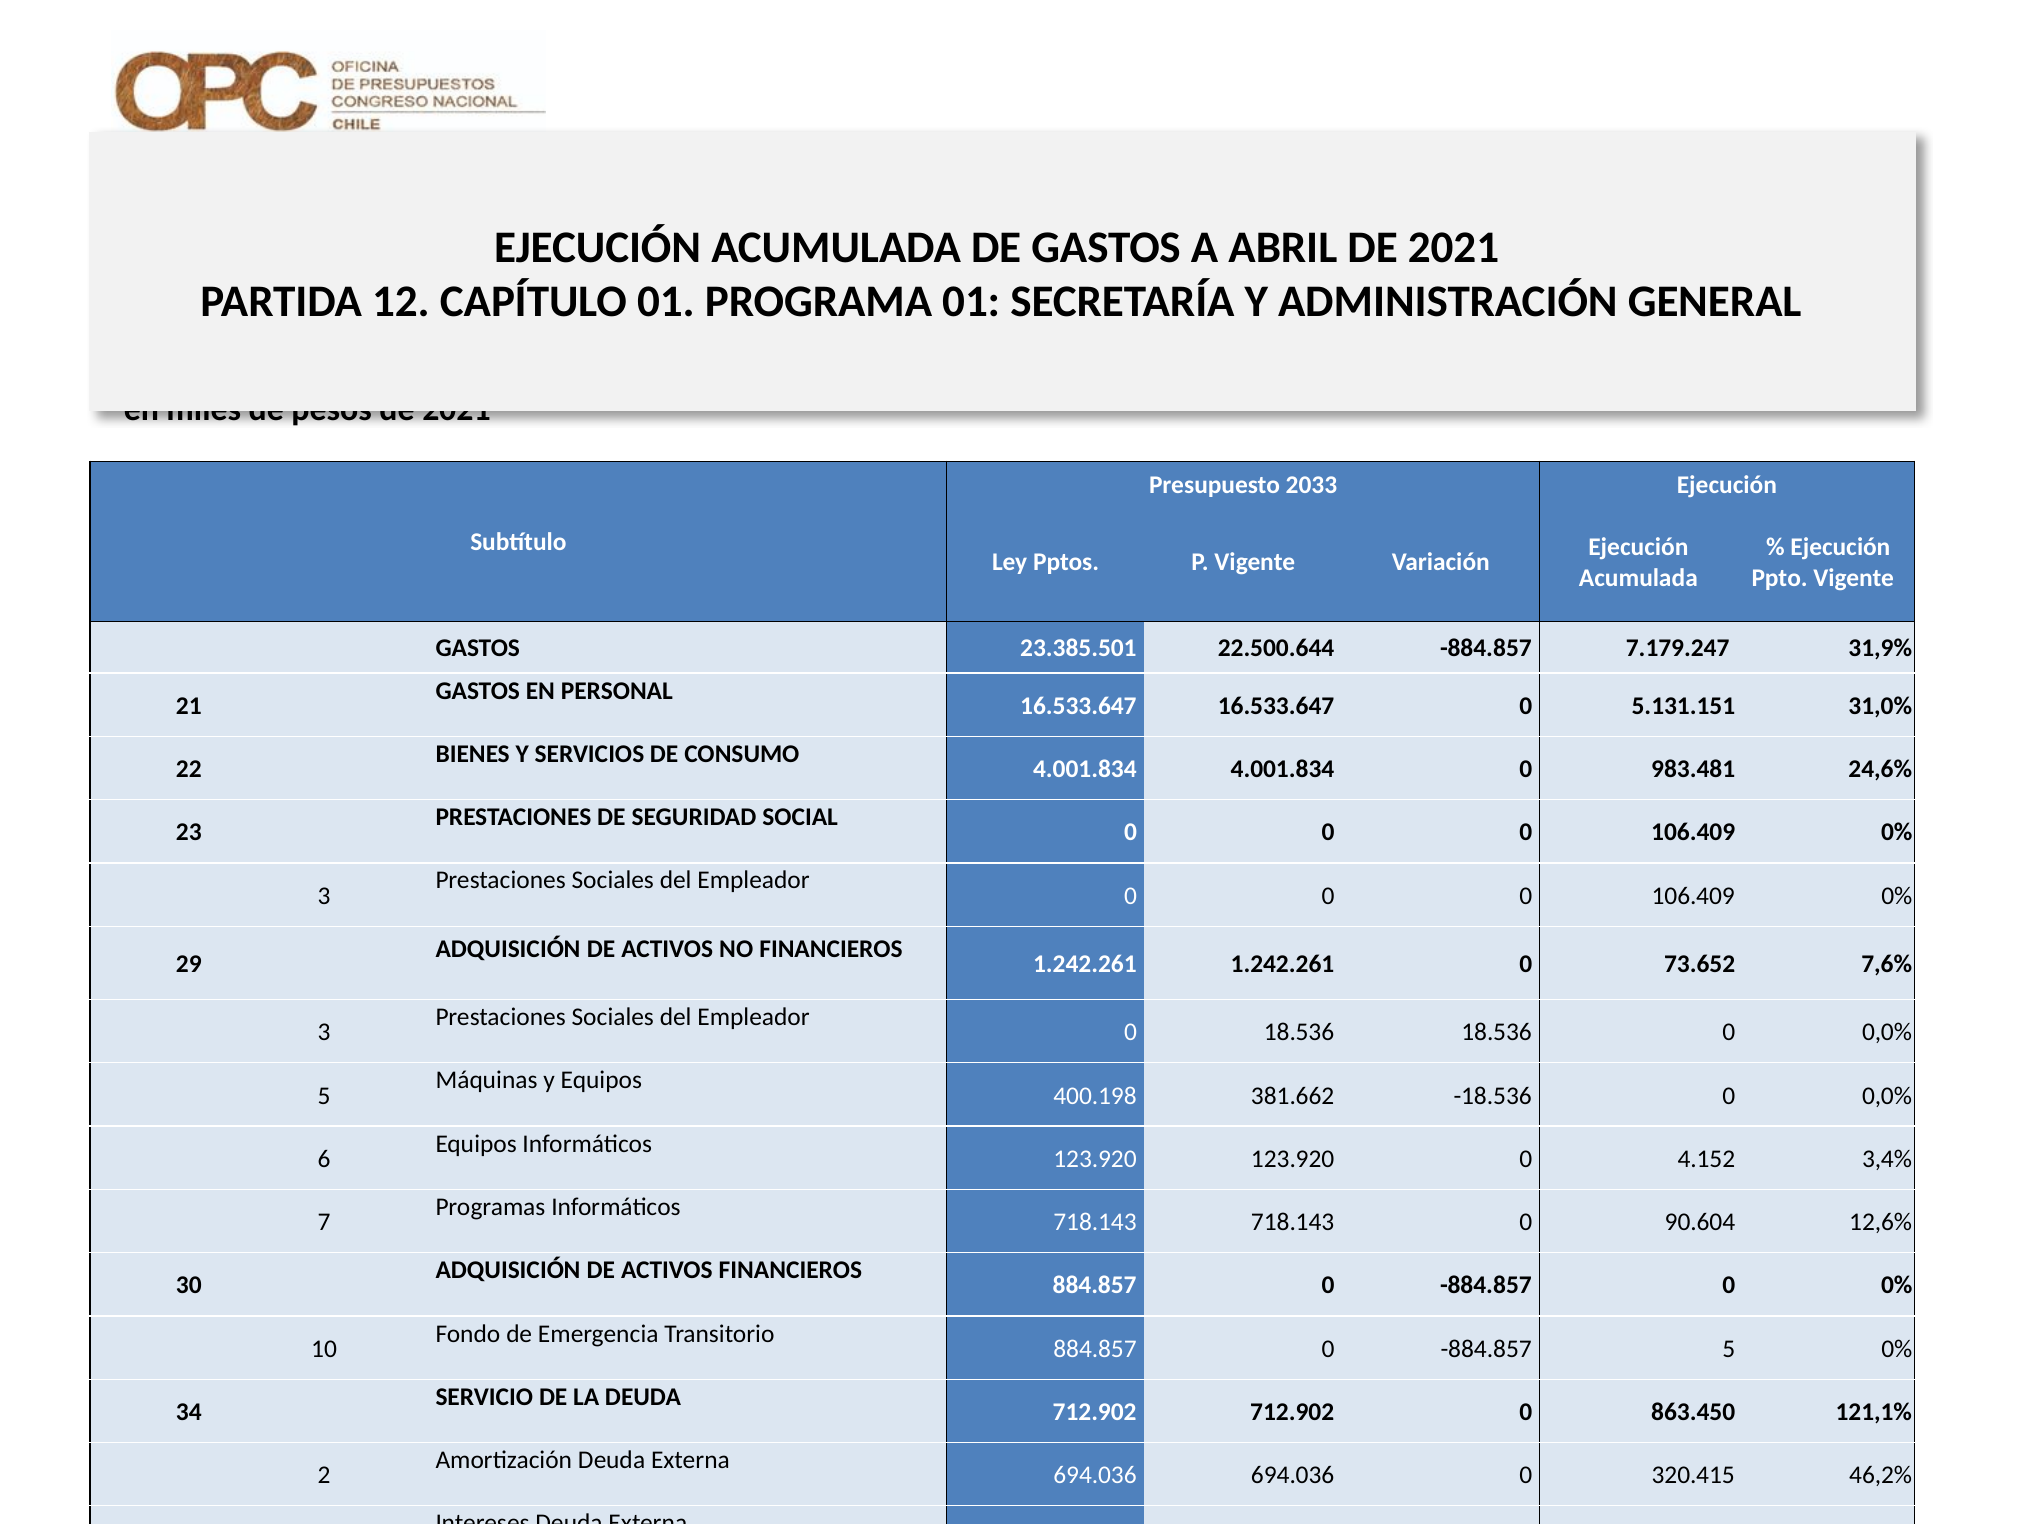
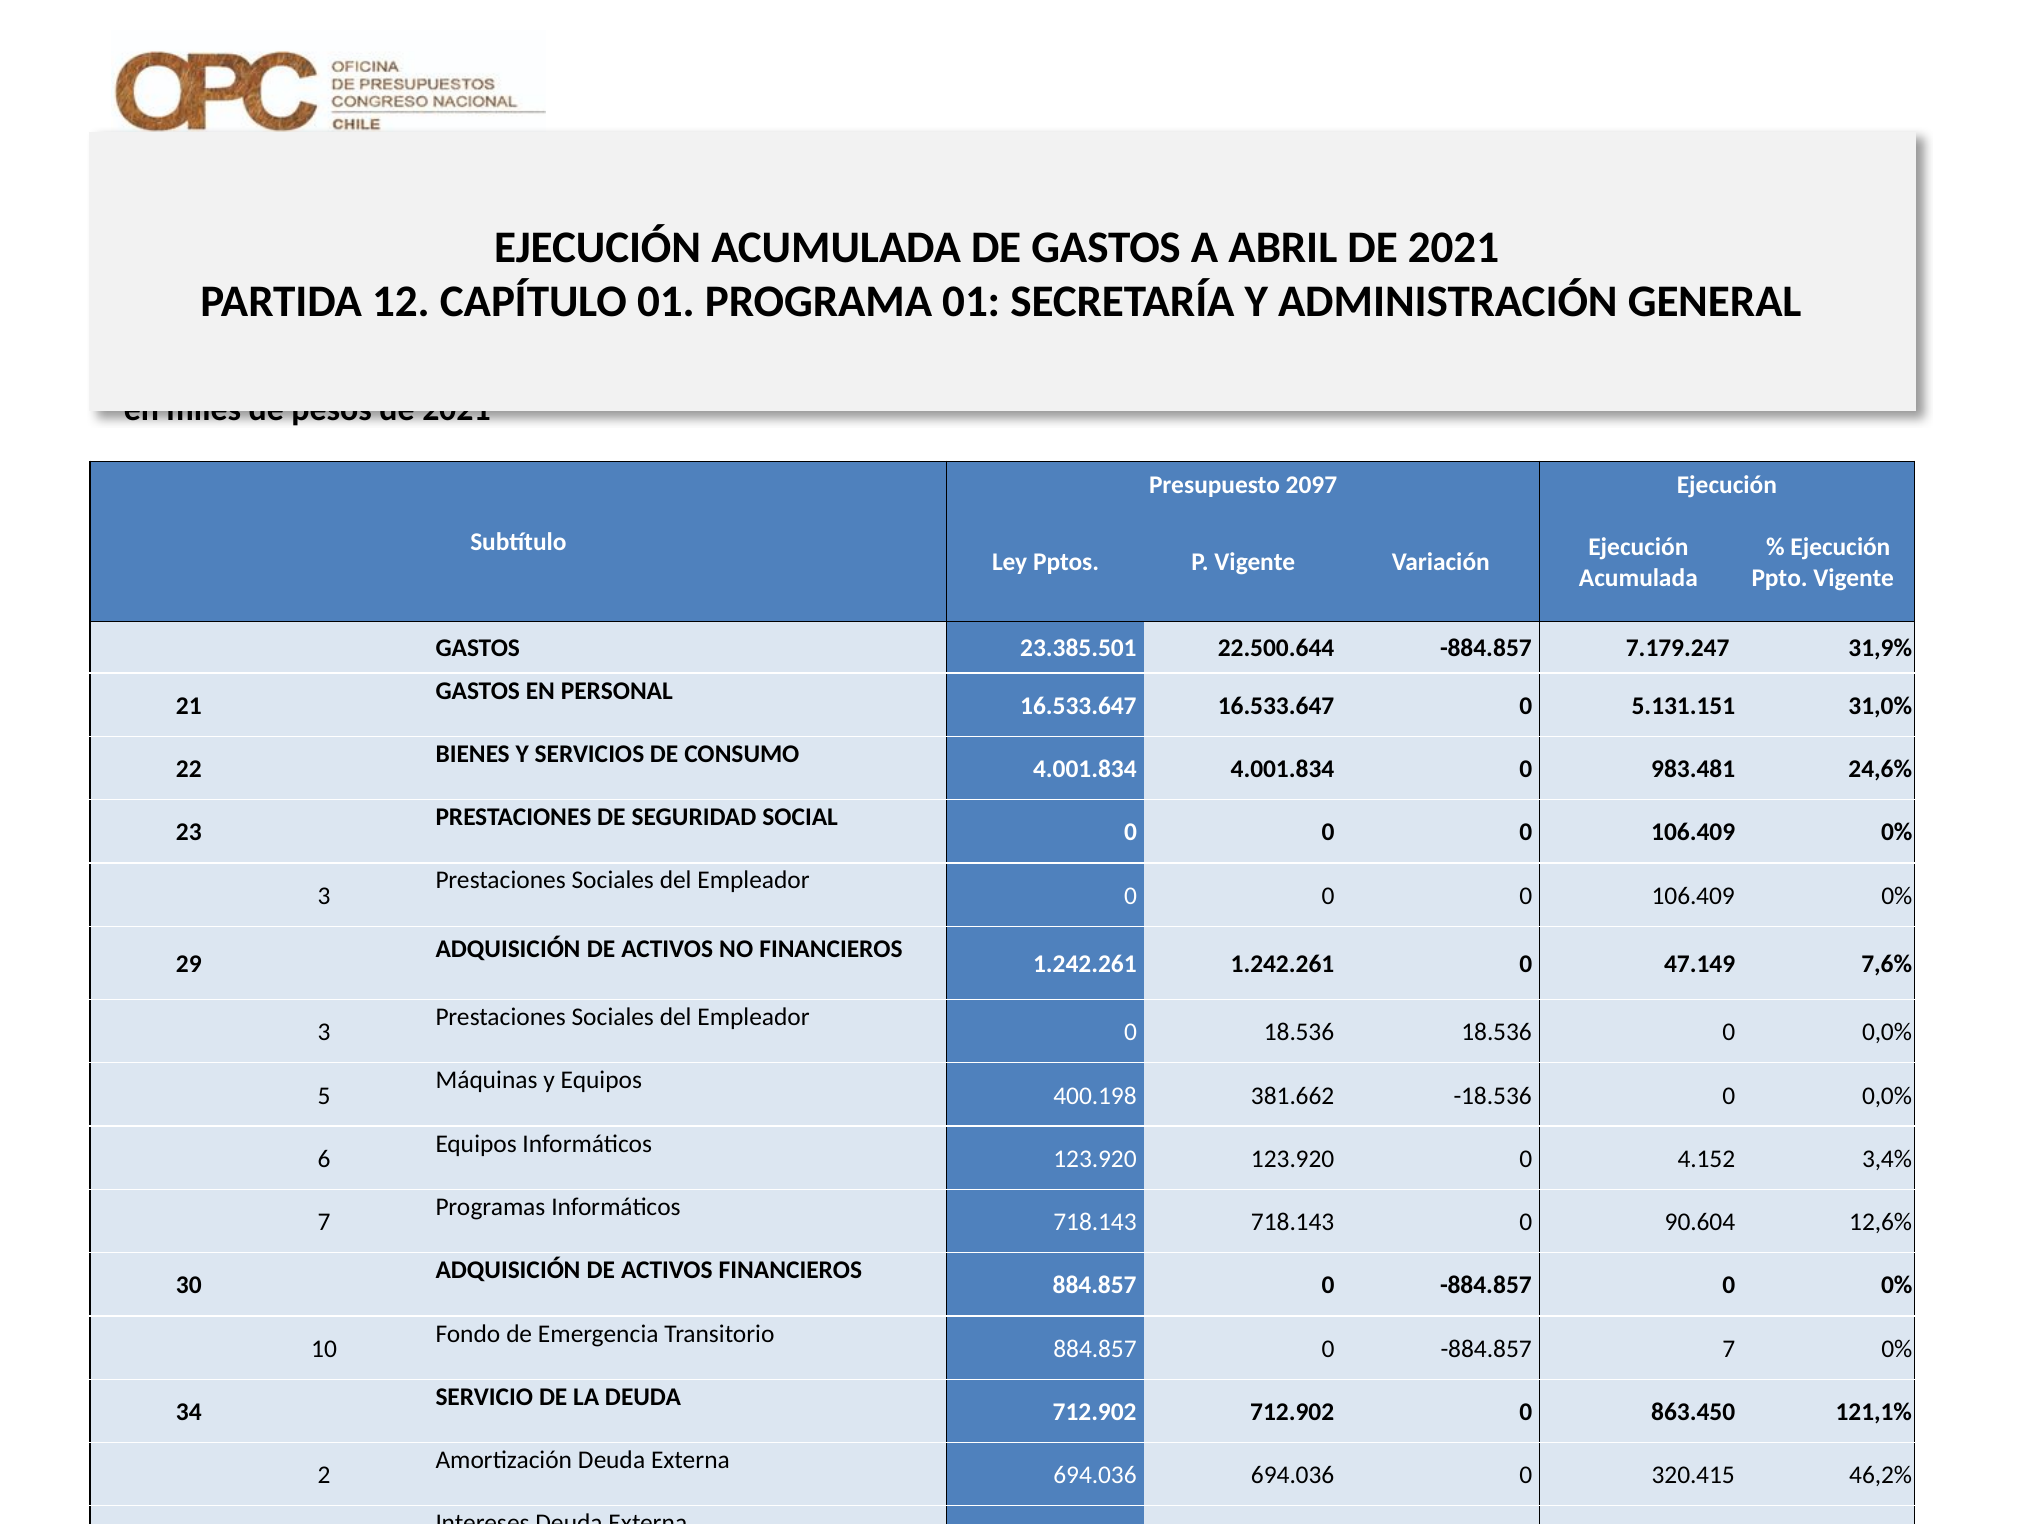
2033: 2033 -> 2097 (1311, 485)
73.652: 73.652 -> 47.149 (1700, 964)
-884.857 5: 5 -> 7 (1729, 1349)
